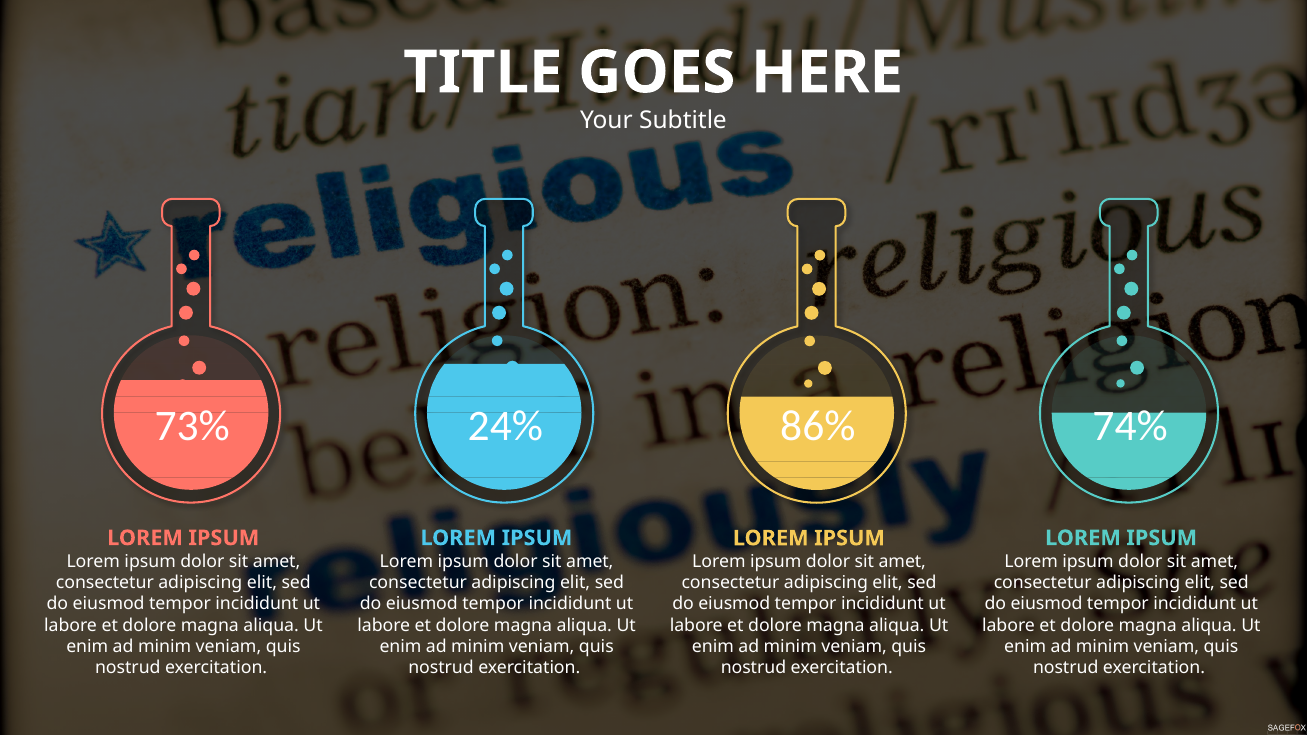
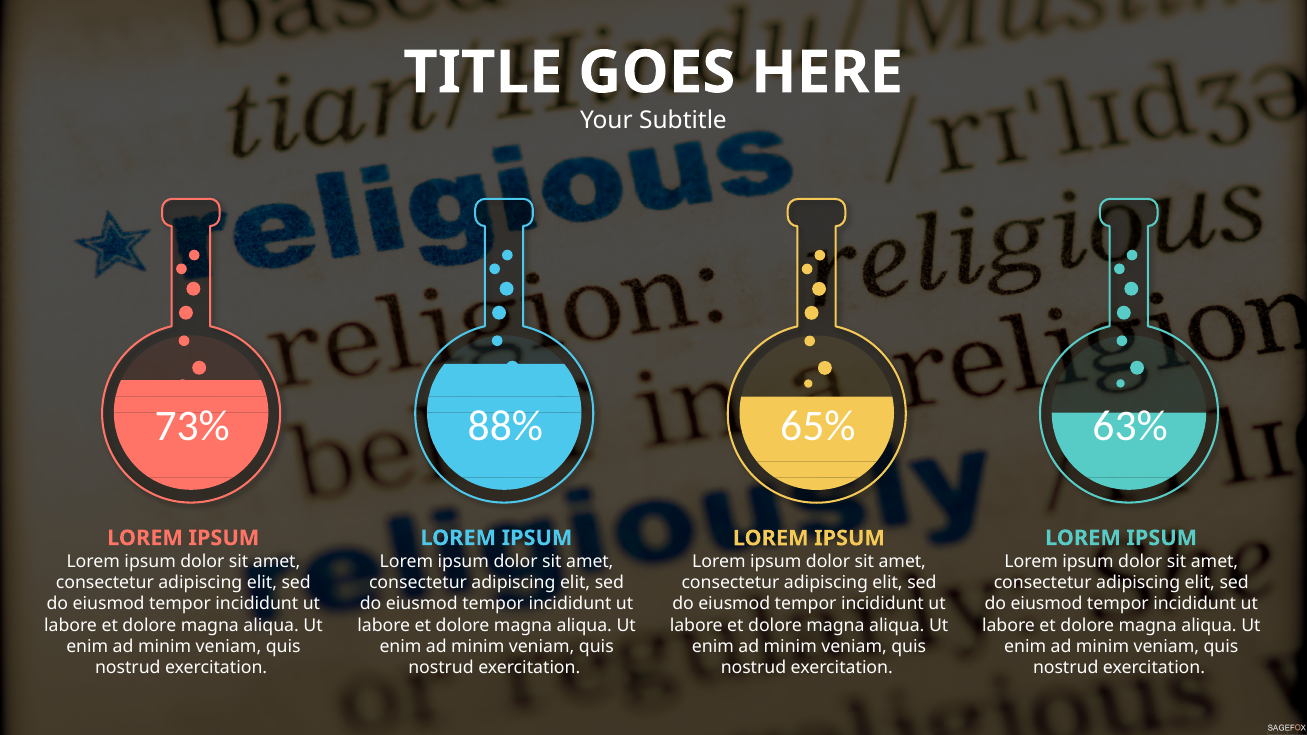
24%: 24% -> 88% (505, 426)
74%: 74% -> 63% (1130, 426)
86%: 86% -> 65% (818, 426)
